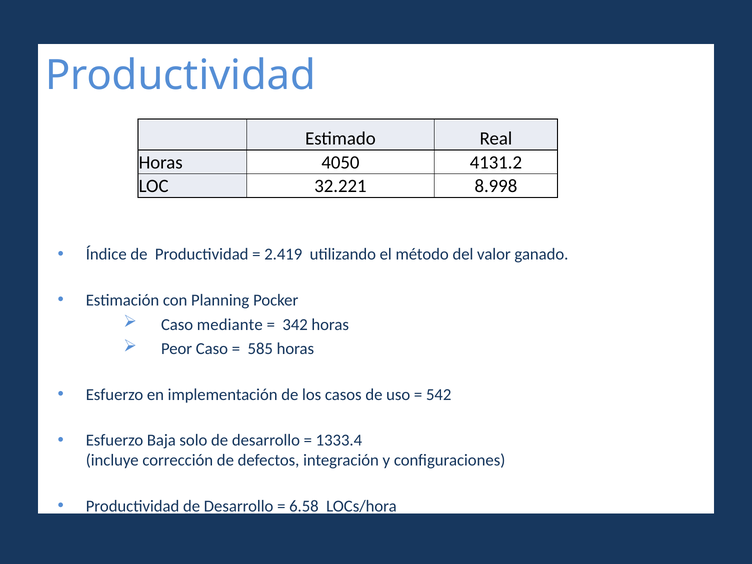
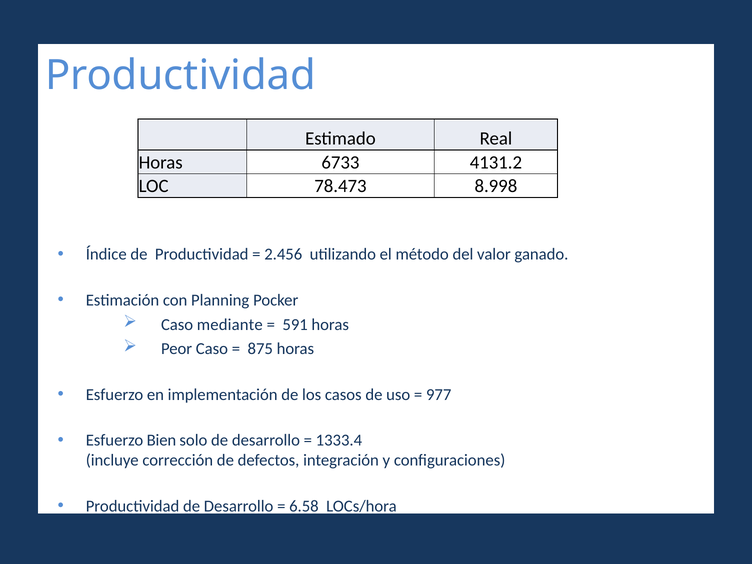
4050: 4050 -> 6733 (340, 162)
32.221: 32.221 -> 78.473 (340, 186)
2.419: 2.419 -> 2.456 (283, 254)
342: 342 -> 591 (295, 325)
585: 585 -> 875 (260, 349)
542: 542 -> 977 (439, 395)
Baja: Baja -> Bien (161, 440)
